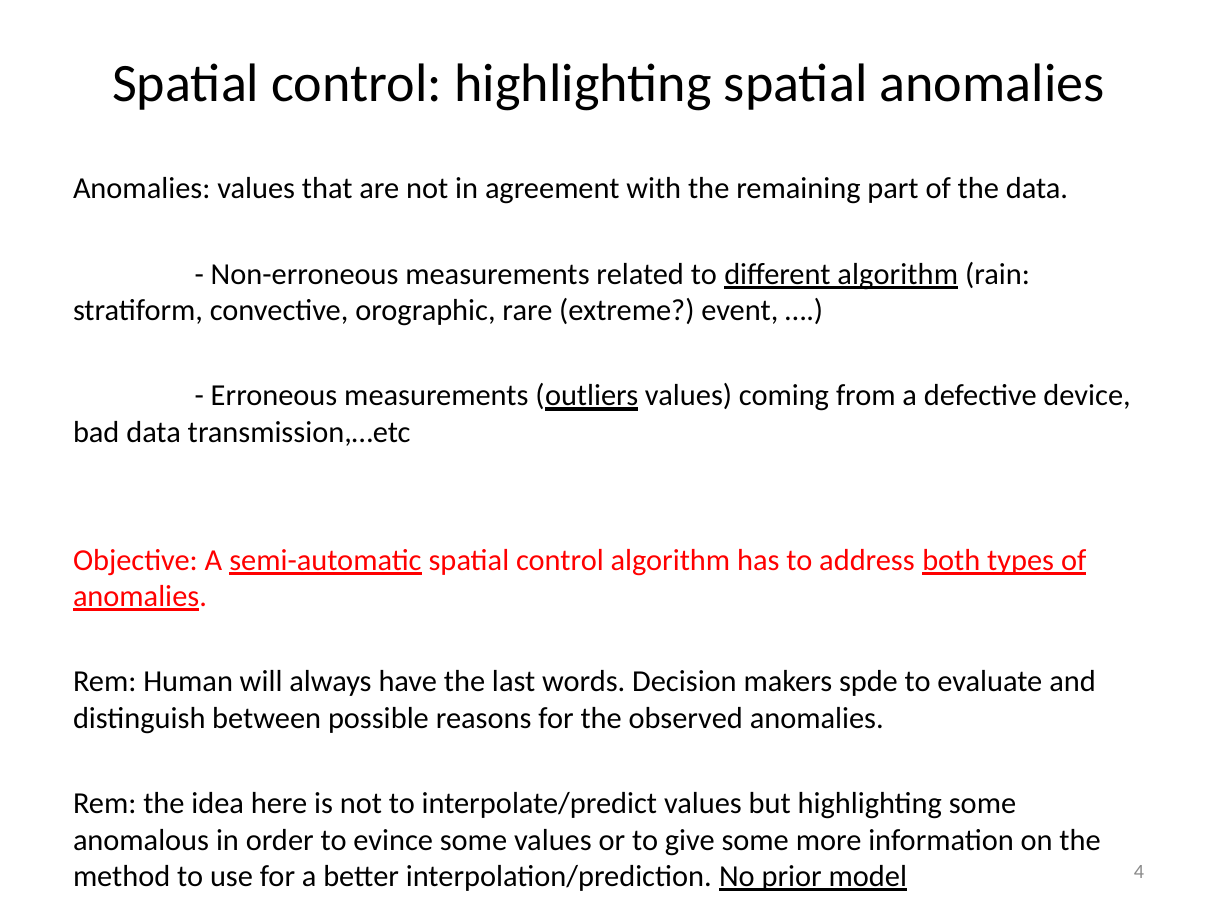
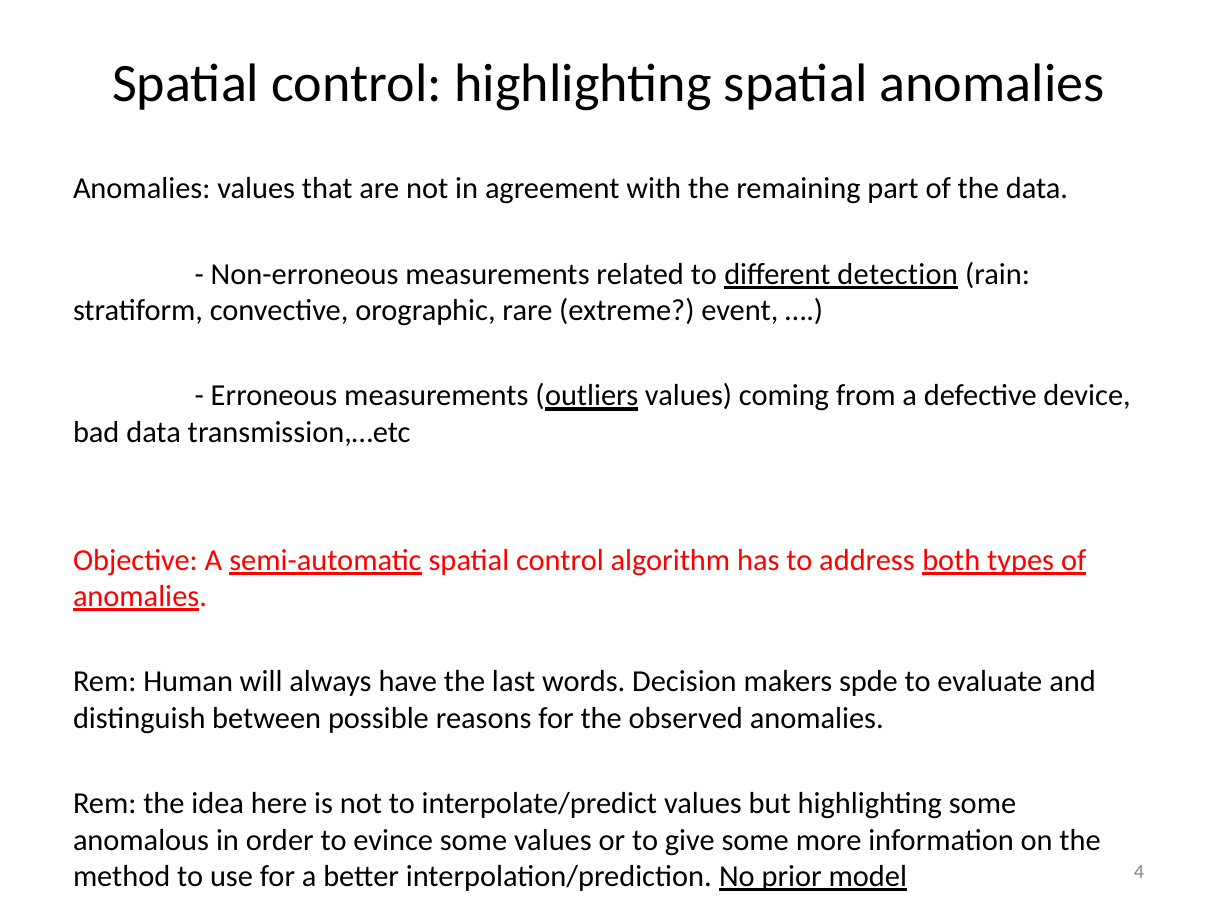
different algorithm: algorithm -> detection (898, 274)
